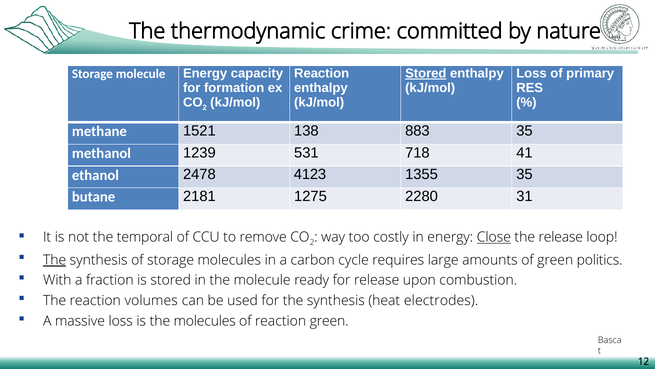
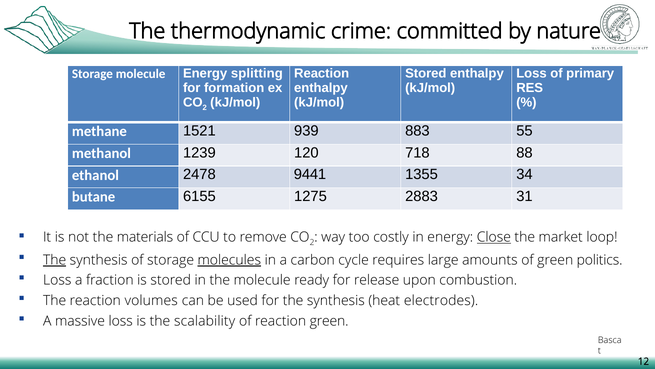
Stored underline: present -> none (426, 73)
capacity: capacity -> splitting (257, 73)
138: 138 -> 939 (306, 131)
883 35: 35 -> 55 (524, 131)
531: 531 -> 120 (306, 152)
41: 41 -> 88 (524, 152)
4123: 4123 -> 9441 (310, 174)
1355 35: 35 -> 34 (524, 174)
2181: 2181 -> 6155 (199, 196)
2280: 2280 -> 2883 (422, 196)
temporal: temporal -> materials (145, 237)
the release: release -> market (561, 237)
molecules underline: none -> present (229, 260)
With: With -> Loss (57, 280)
the molecules: molecules -> scalability (205, 321)
